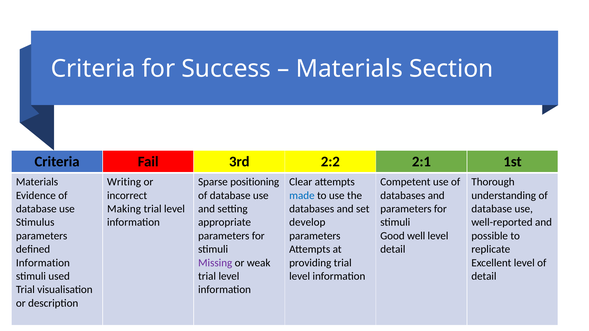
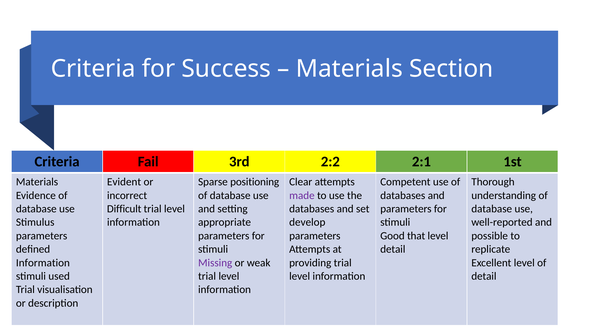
Writing: Writing -> Evident (124, 182)
made colour: blue -> purple (302, 196)
Making: Making -> Difficult (124, 209)
well: well -> that (416, 236)
